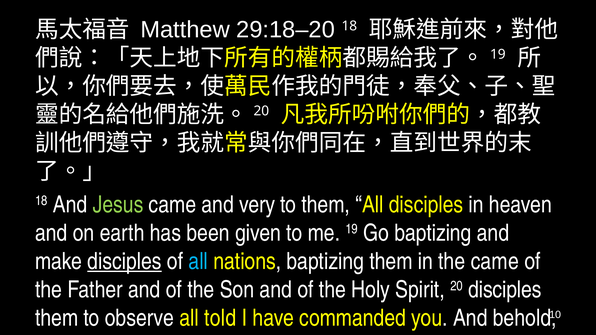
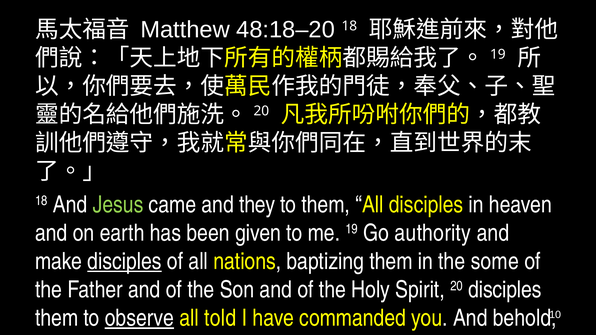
29:18–20: 29:18–20 -> 48:18–20 (286, 30)
very: very -> they (257, 205)
Go baptizing: baptizing -> authority (433, 233)
all colour: light blue -> white (198, 261)
the came: came -> some (495, 261)
observe underline: none -> present (139, 318)
